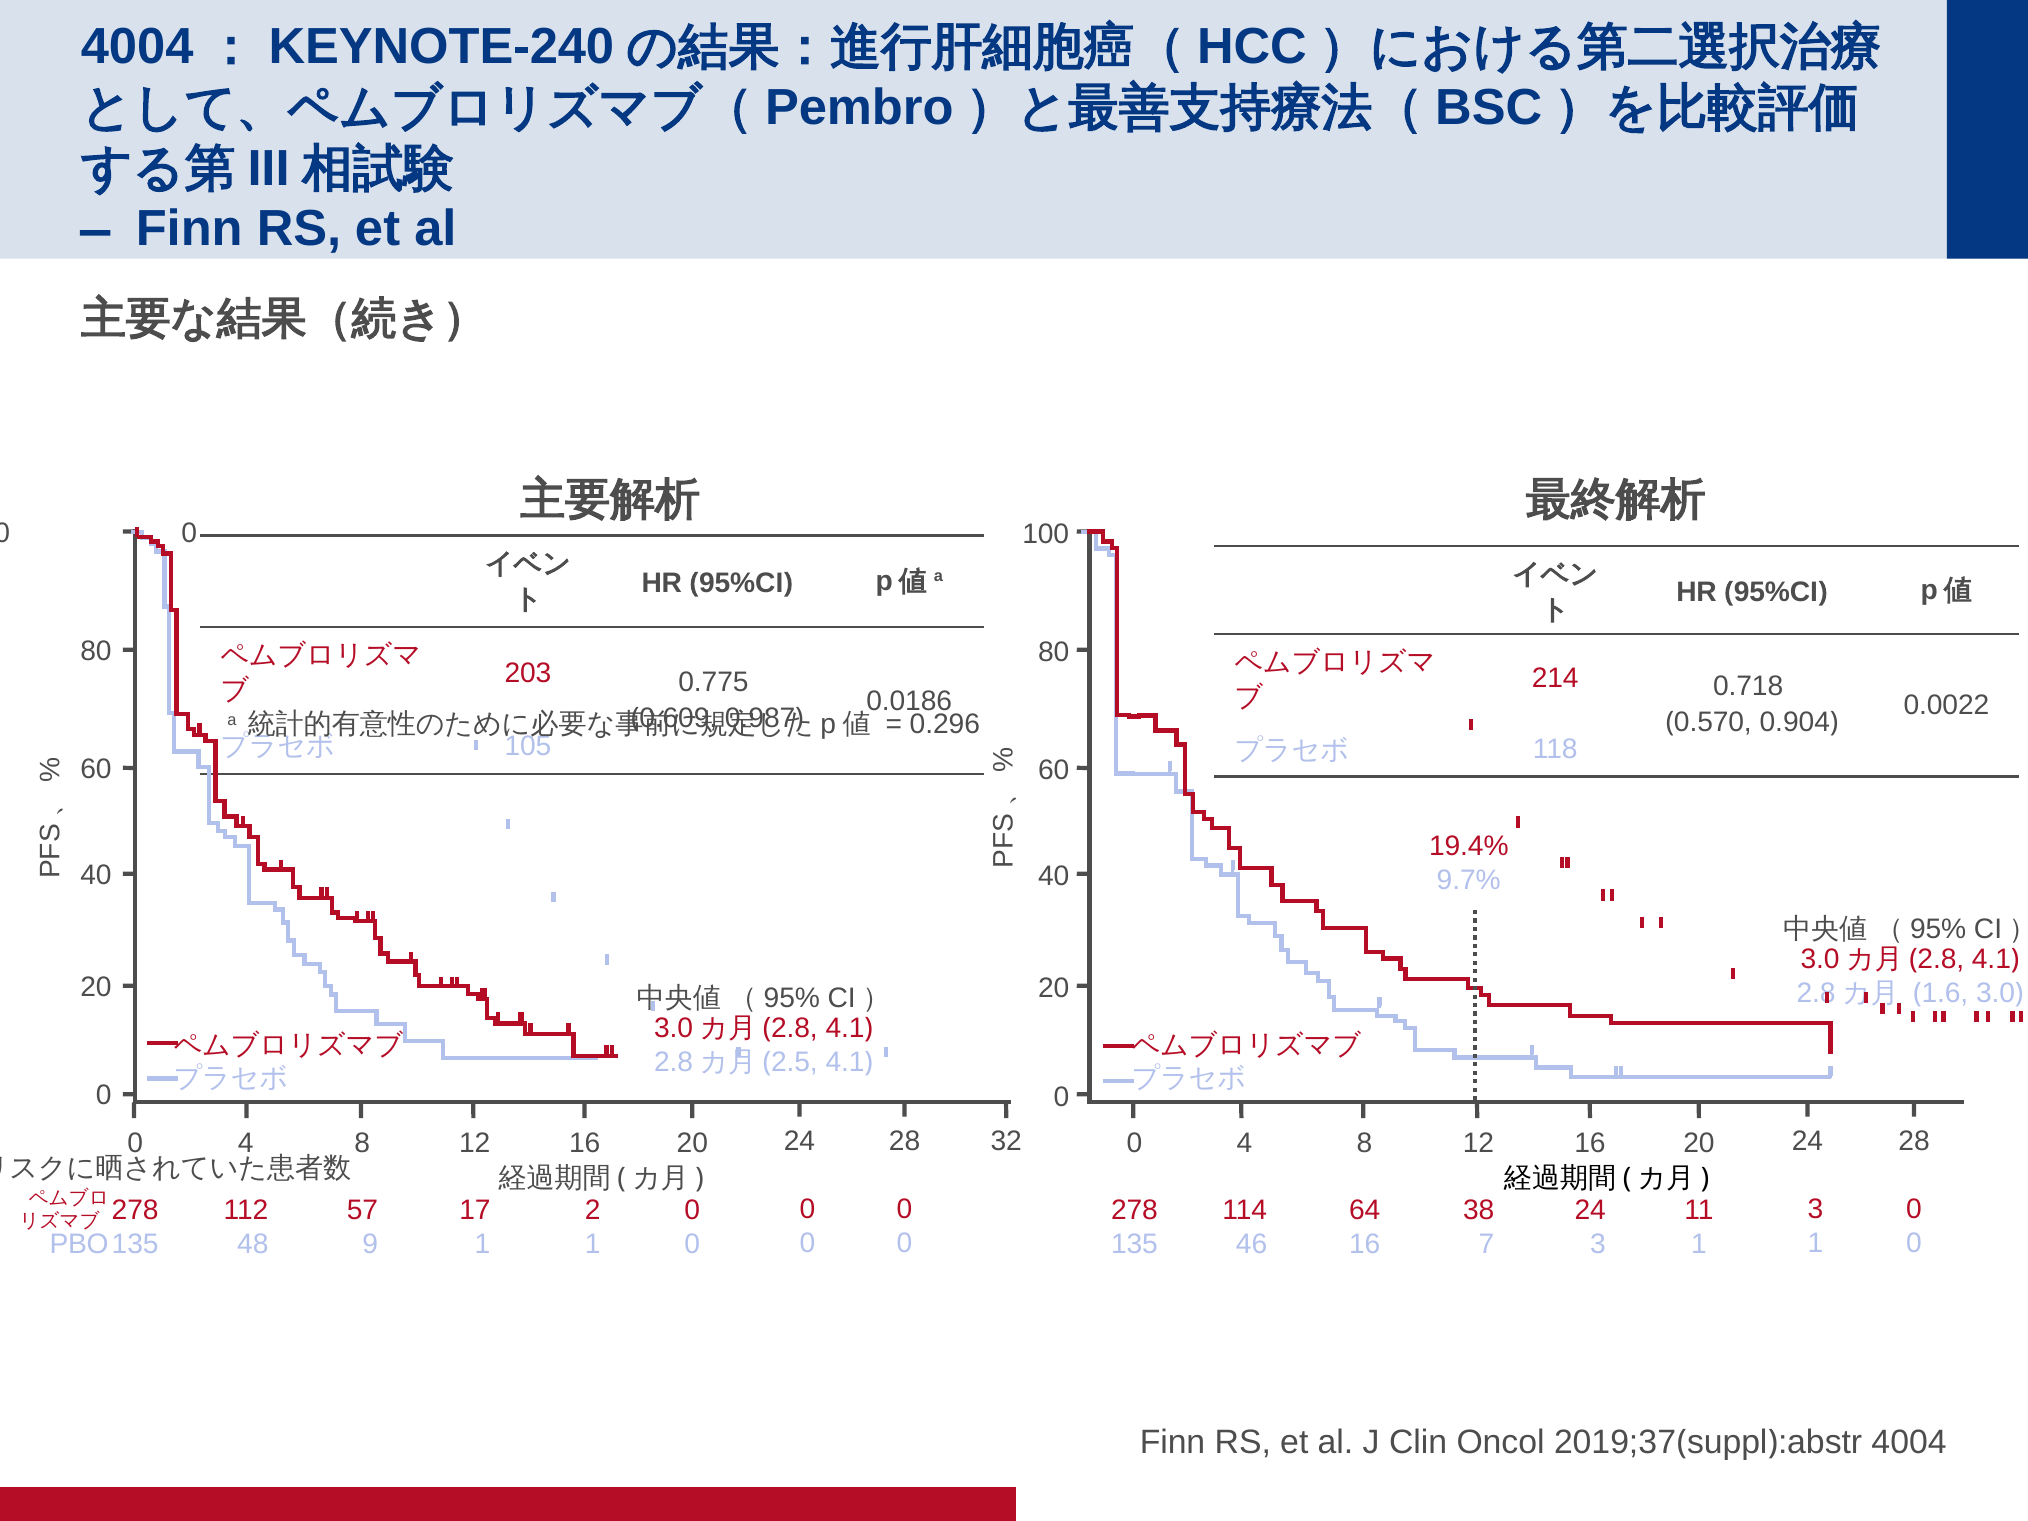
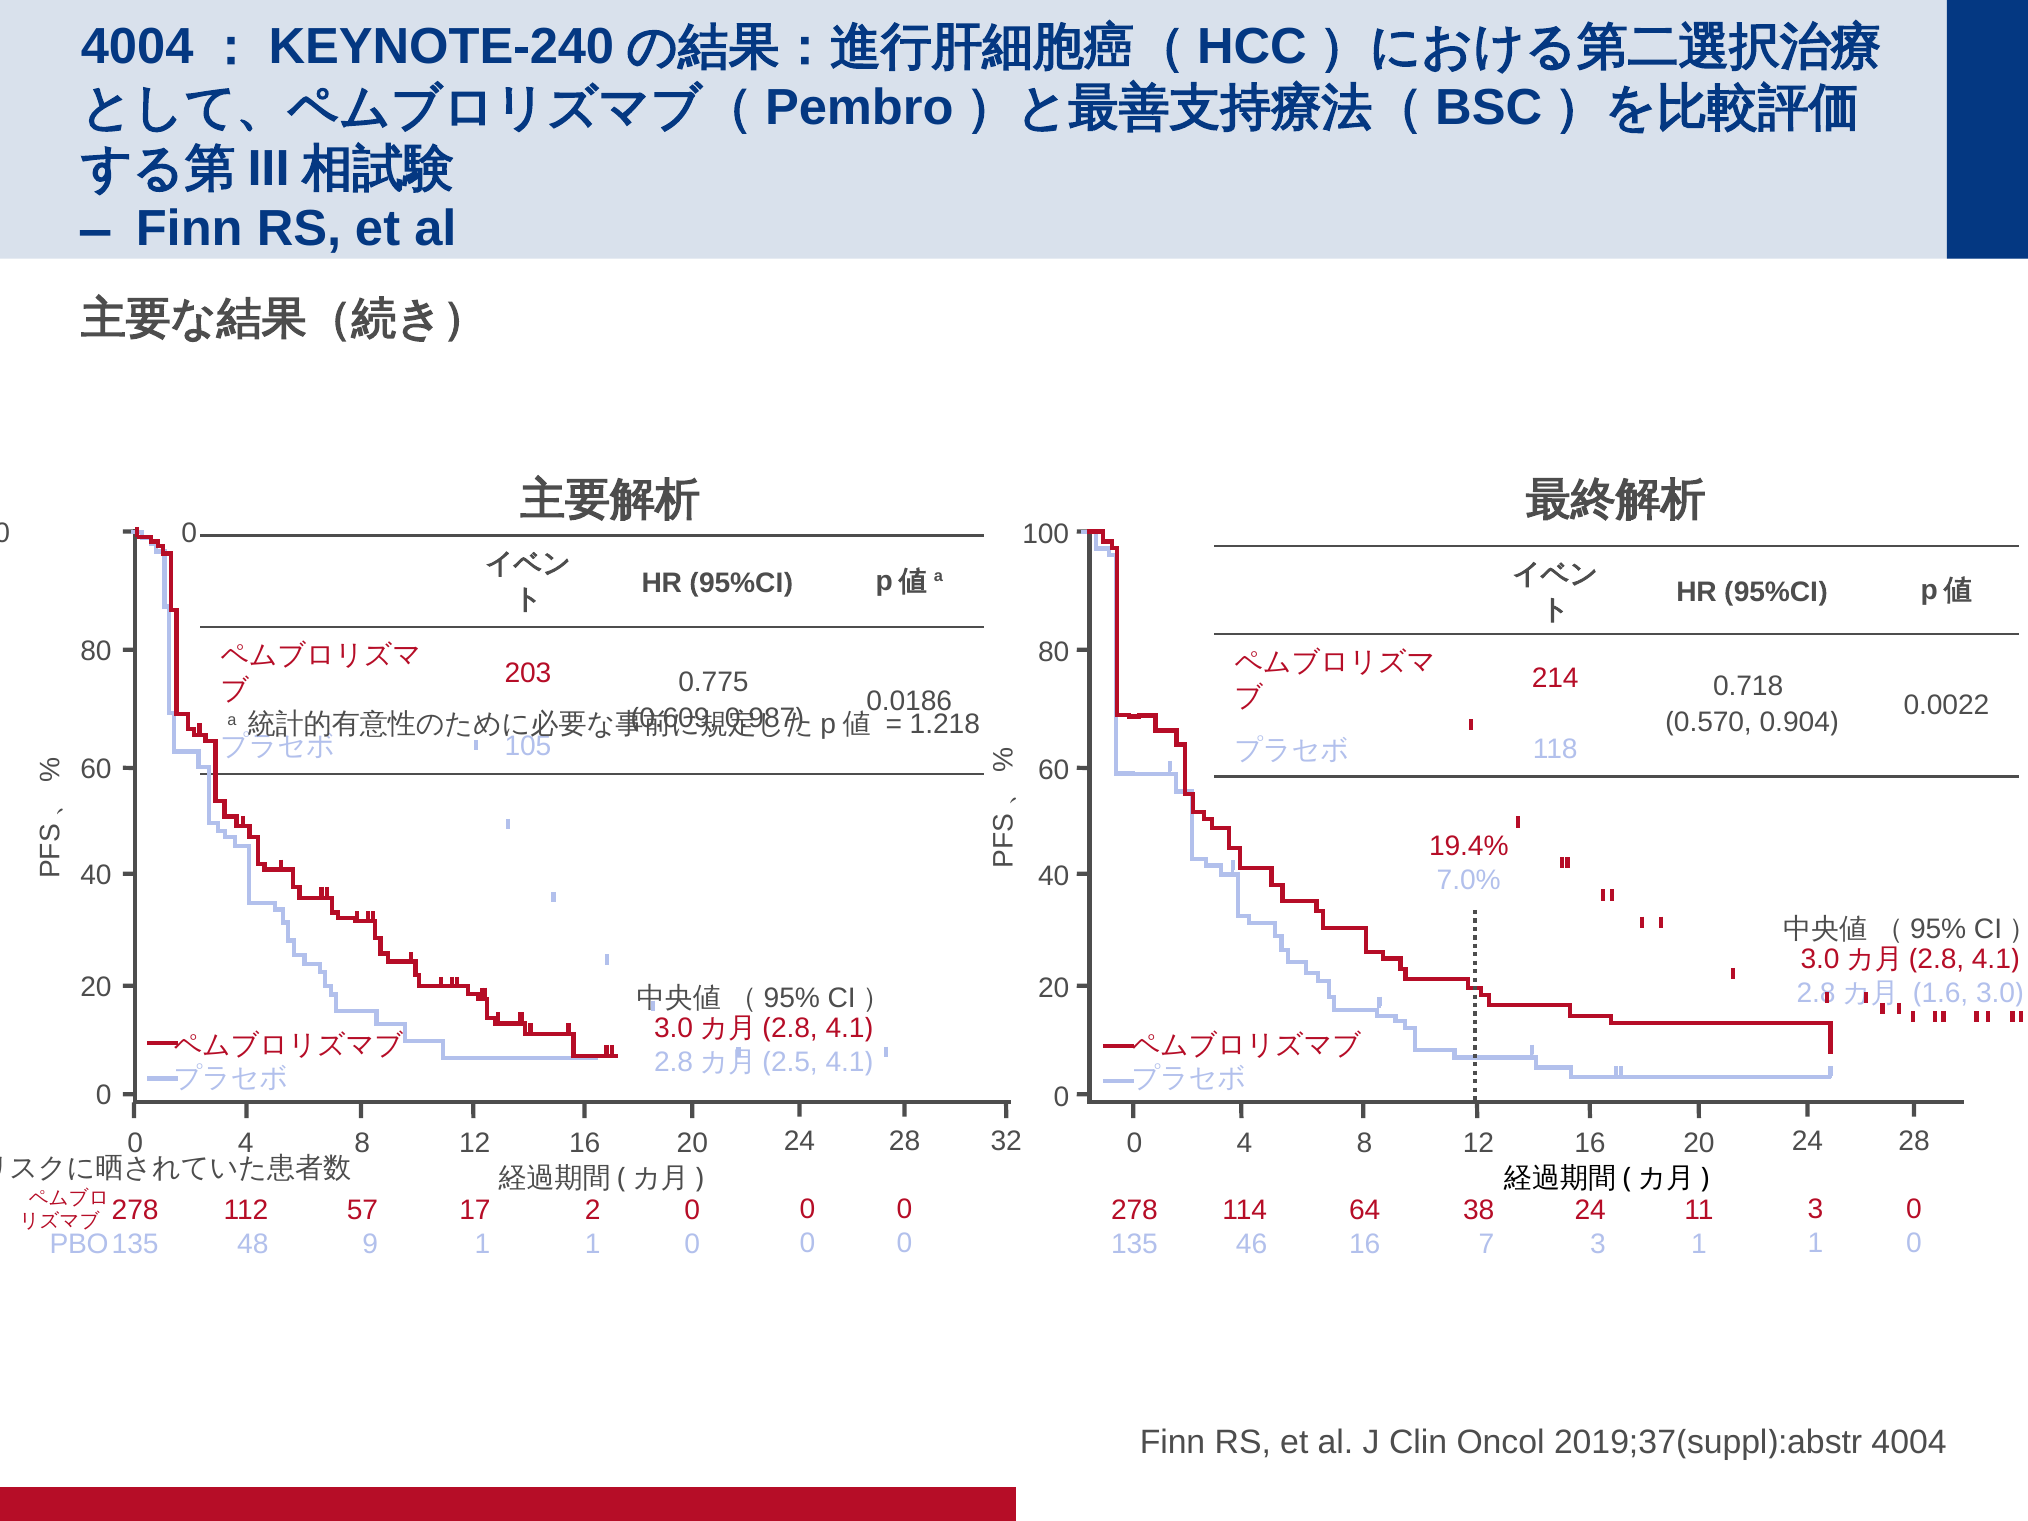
0.296: 0.296 -> 1.218 (945, 724)
9.7%: 9.7% -> 7.0% (1469, 880)
